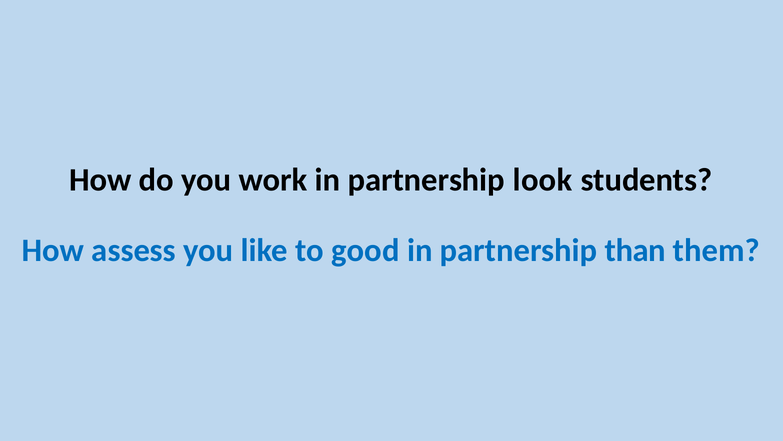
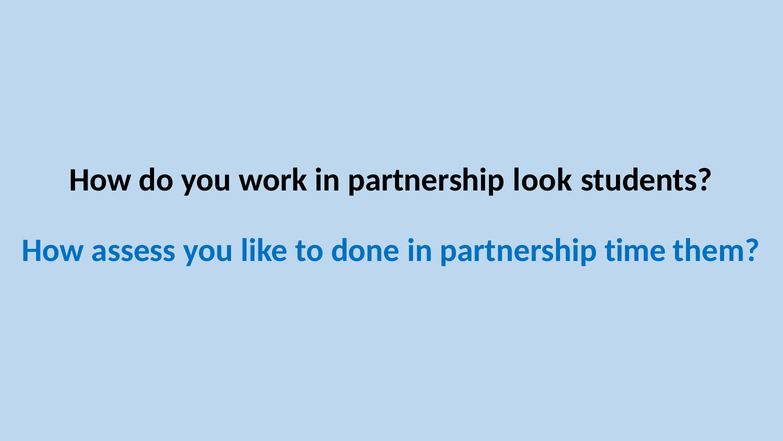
good: good -> done (365, 250)
than: than -> time (635, 250)
